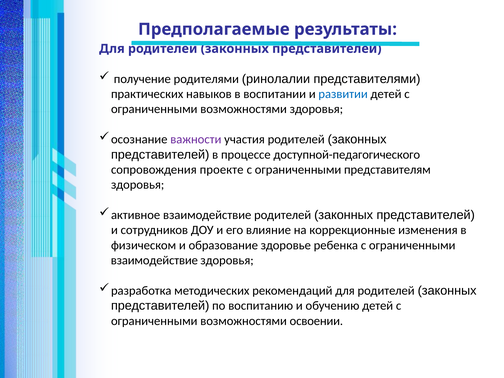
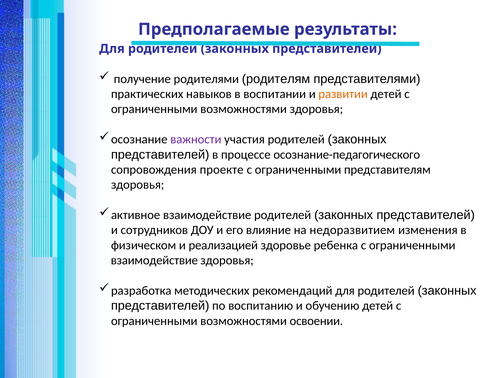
ринолалии: ринолалии -> родителям (276, 79)
развитии colour: blue -> orange (343, 94)
доступной-педагогического: доступной-педагогического -> осознание-педагогического (347, 155)
коррекционные: коррекционные -> недоразвитием (352, 230)
образование: образование -> реализацией (223, 245)
